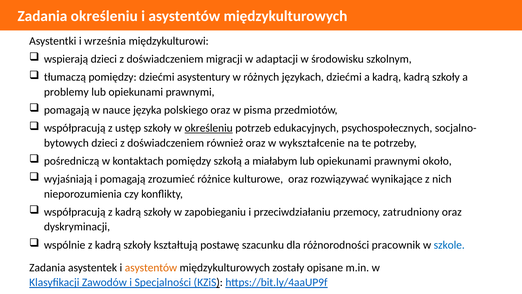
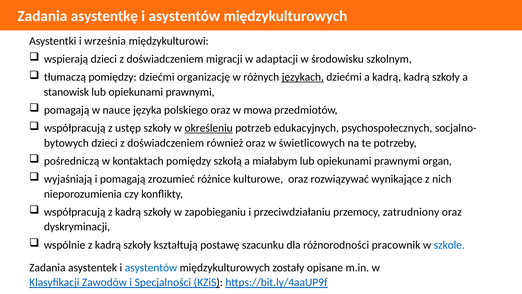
Zadania określeniu: określeniu -> asystentkę (104, 16)
asystentury: asystentury -> organizację (204, 77)
językach underline: none -> present (303, 77)
problemy: problemy -> stanowisk (66, 92)
pisma: pisma -> mowa (258, 110)
wykształcenie: wykształcenie -> świetlicowych (312, 143)
około: około -> organ (437, 161)
asystentów colour: orange -> blue (151, 267)
